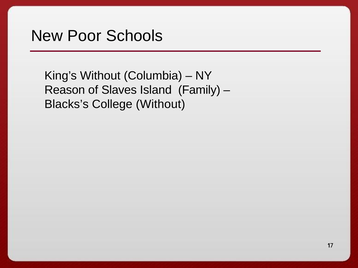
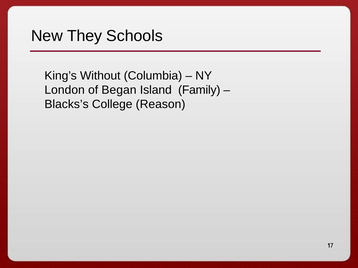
Poor: Poor -> They (85, 36)
Reason: Reason -> London (65, 90)
Slaves: Slaves -> Began (119, 90)
College Without: Without -> Reason (161, 104)
